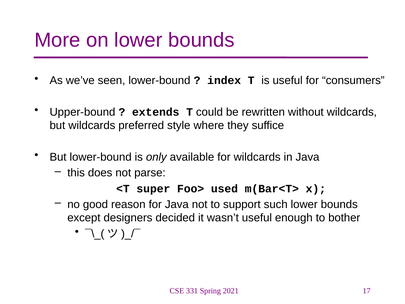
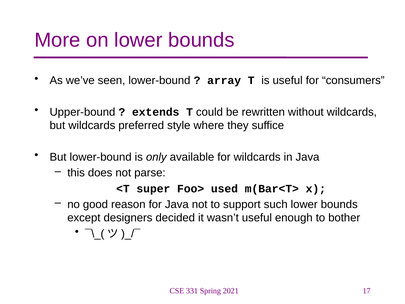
index: index -> array (224, 80)
